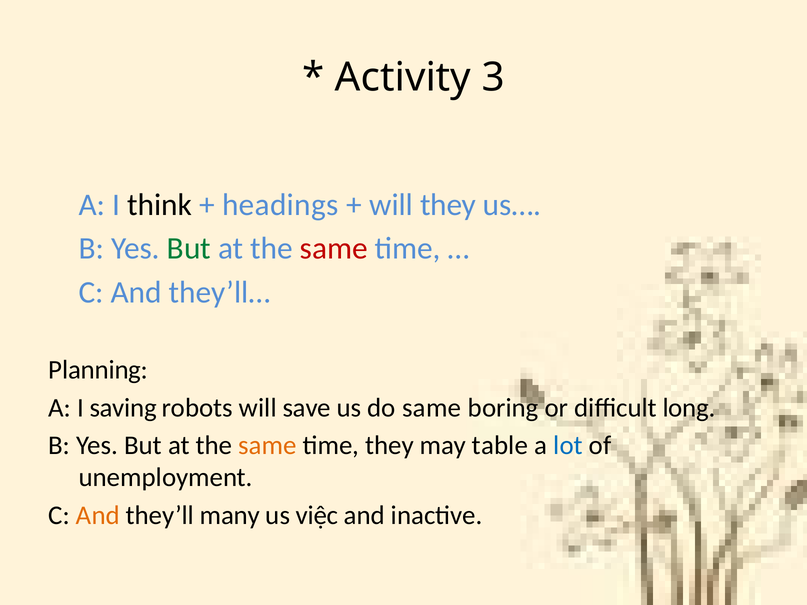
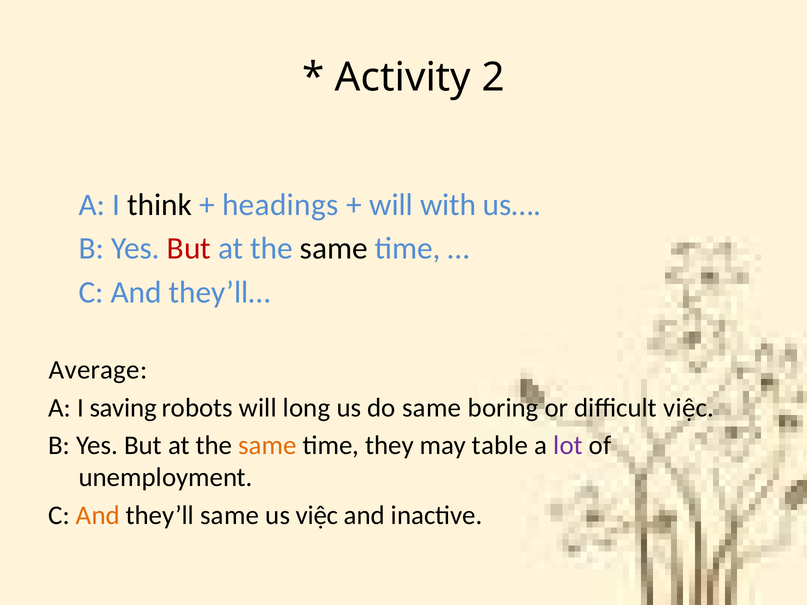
3: 3 -> 2 (493, 77)
will they: they -> with (448, 205)
But colour: green -> red (189, 249)
same colour: red -> black (334, 249)
Planning: Planning -> Average (98, 370)
save: save -> long (307, 408)
difficult long: long -> việc (689, 408)
lot colour: blue -> purple (568, 446)
they’ll many: many -> same (230, 515)
